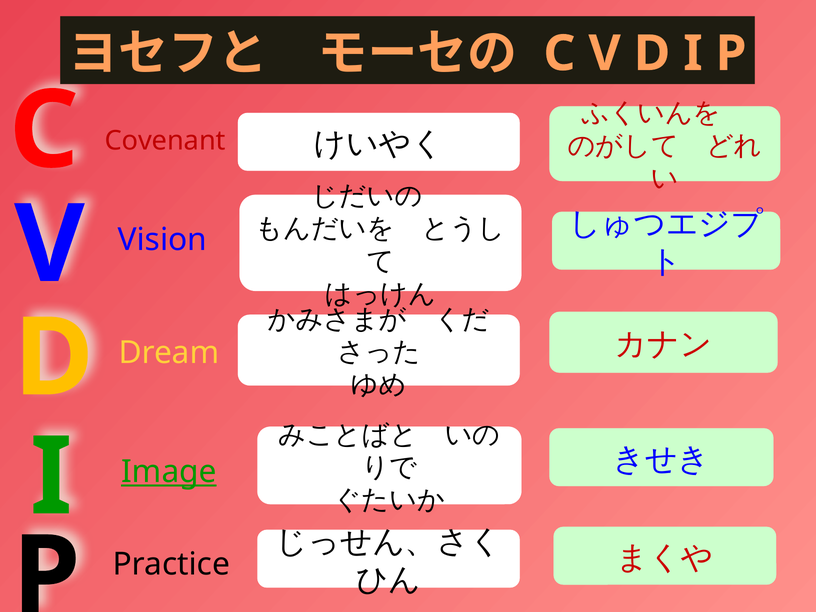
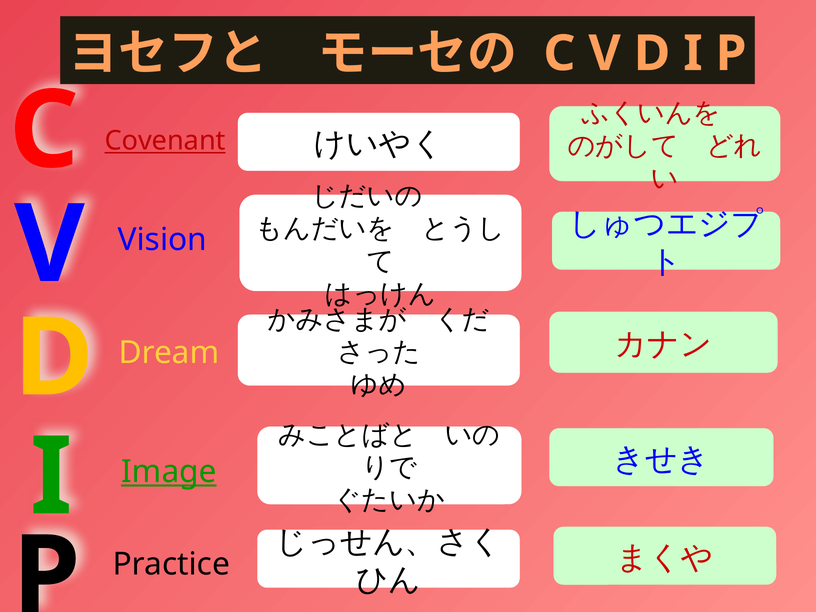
Covenant underline: none -> present (165, 141)
